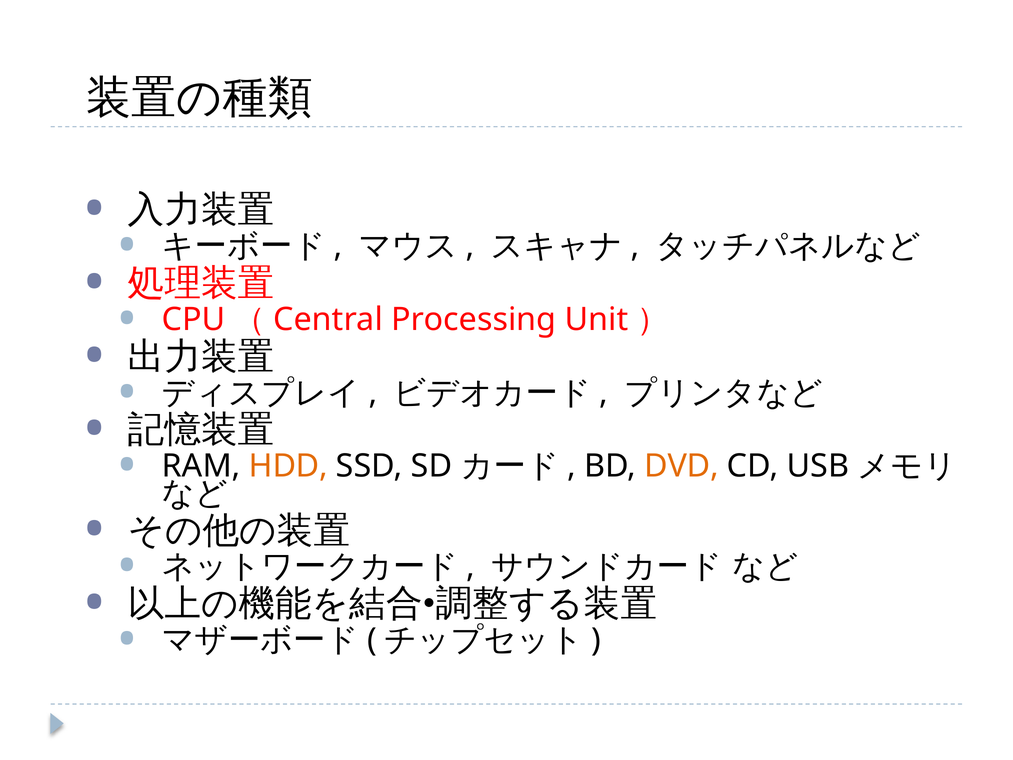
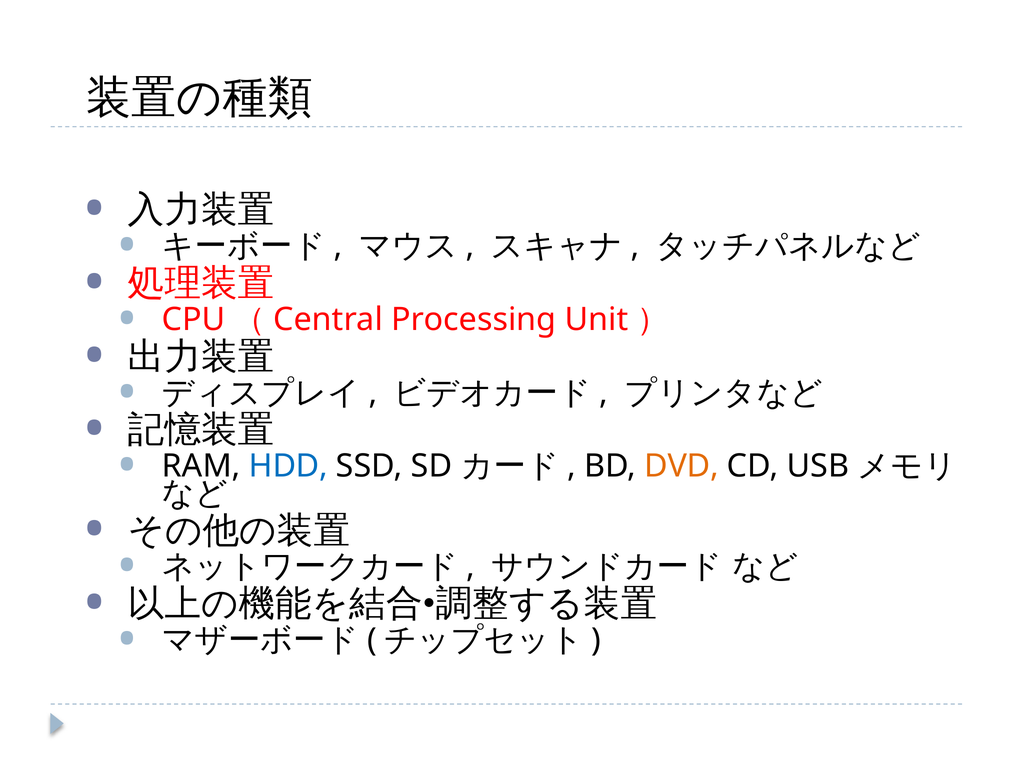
HDD colour: orange -> blue (288, 466)
